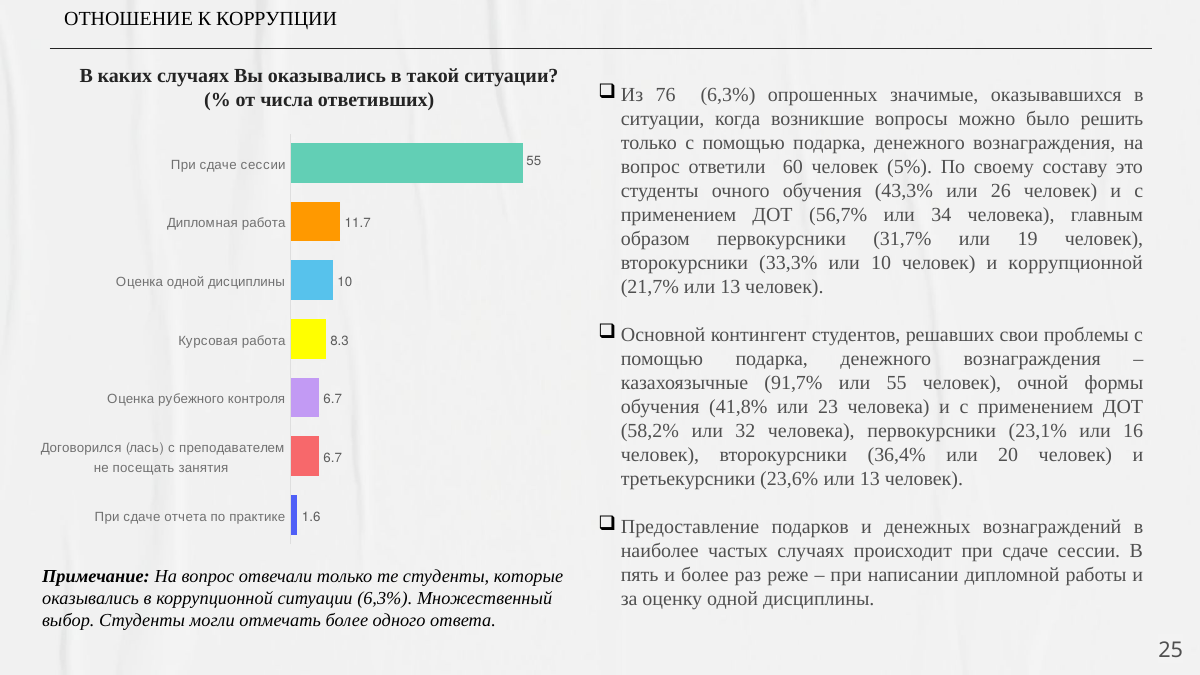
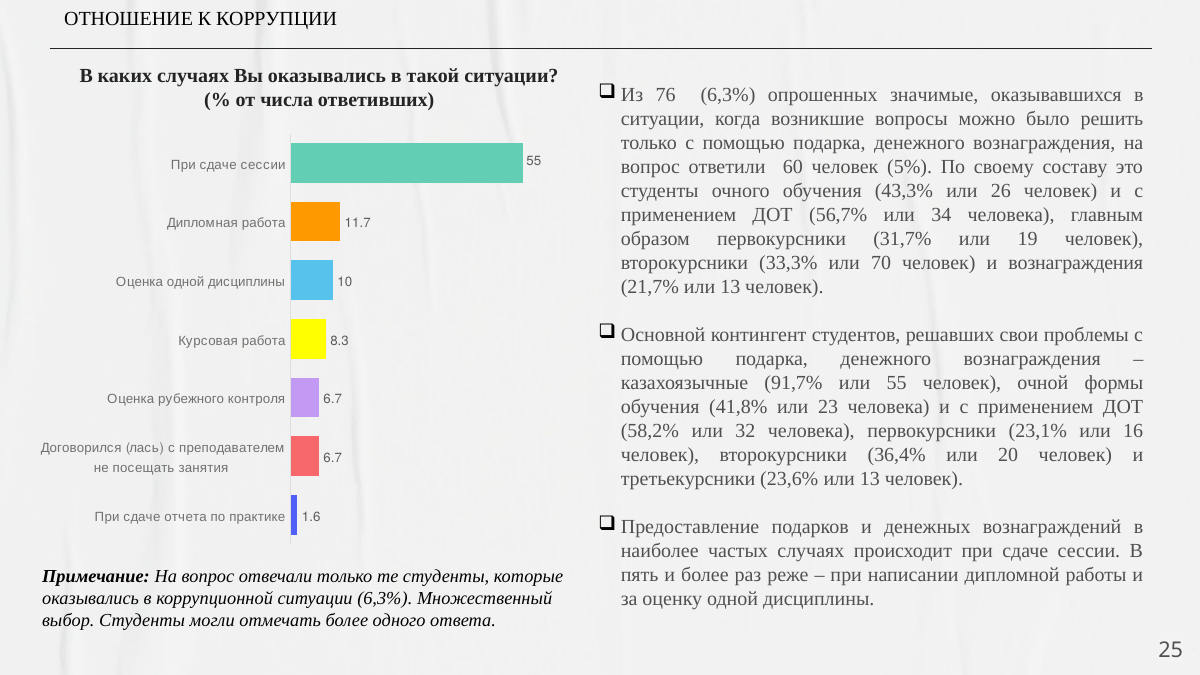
или 10: 10 -> 70 (881, 263)
и коррупционной: коррупционной -> вознаграждения (1076, 263)
